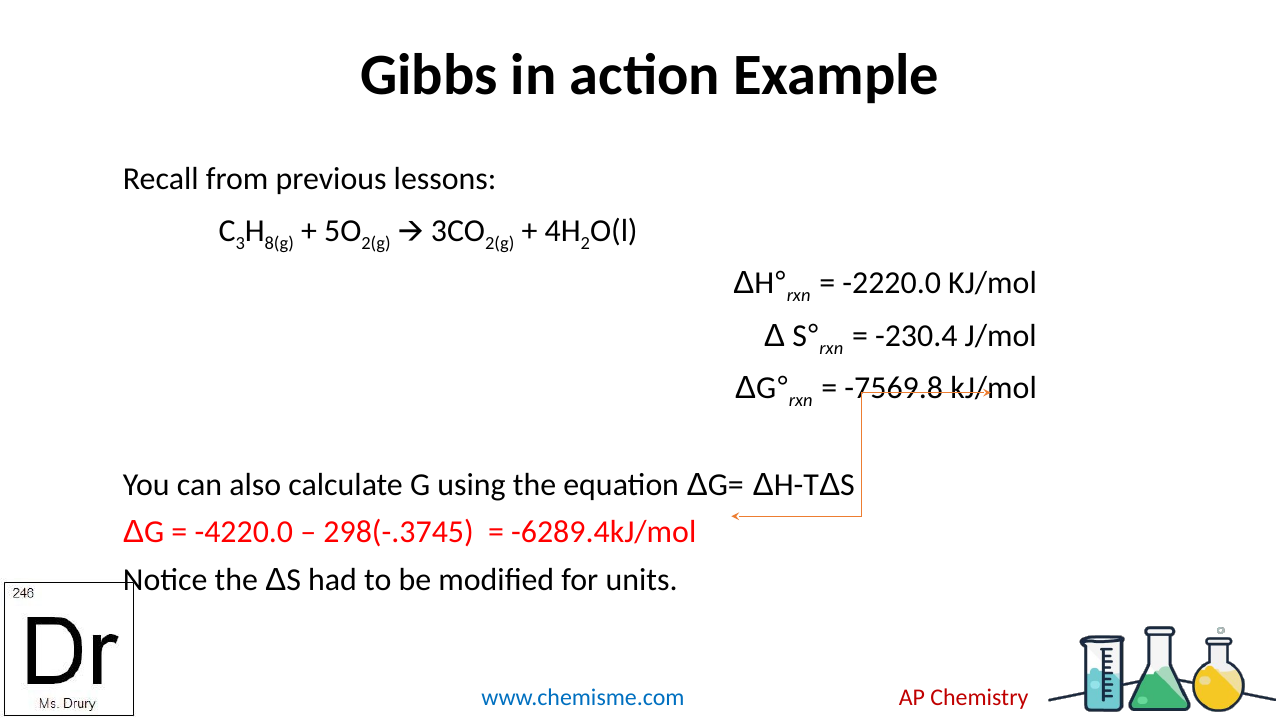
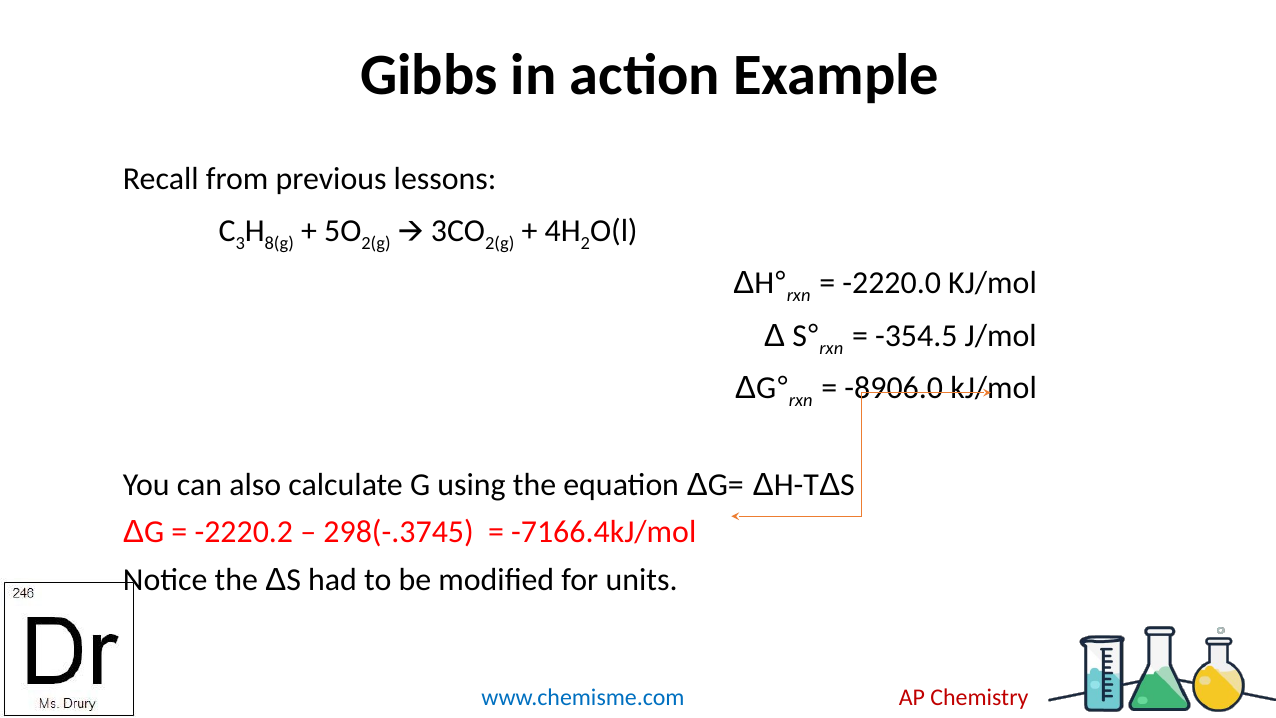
-230.4: -230.4 -> -354.5 (916, 336)
-7569.8: -7569.8 -> -8906.0 (894, 388)
-4220.0: -4220.0 -> -2220.2 (244, 532)
-6289.4kJ/mol: -6289.4kJ/mol -> -7166.4kJ/mol (604, 532)
